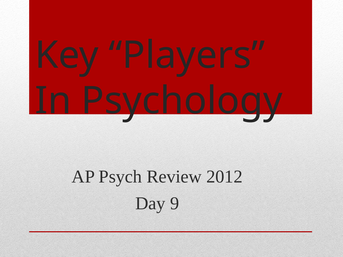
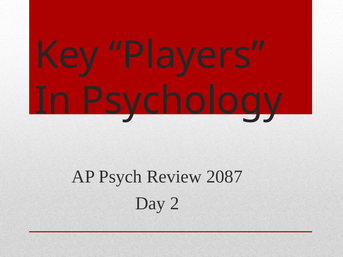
2012: 2012 -> 2087 (224, 177)
9: 9 -> 2 (175, 204)
